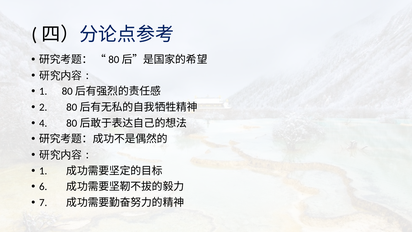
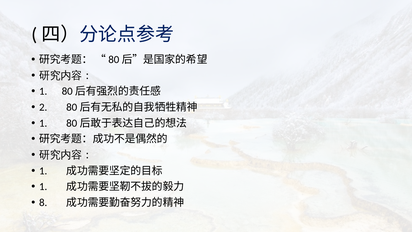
4: 4 -> 1 (43, 123)
6: 6 -> 1 (43, 187)
7: 7 -> 8 (43, 202)
